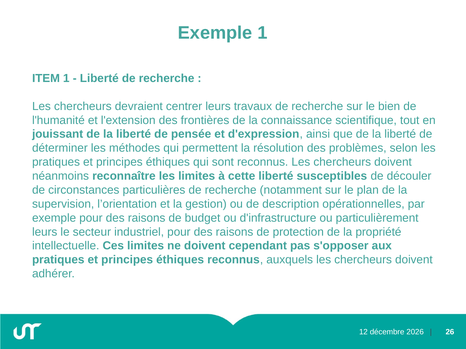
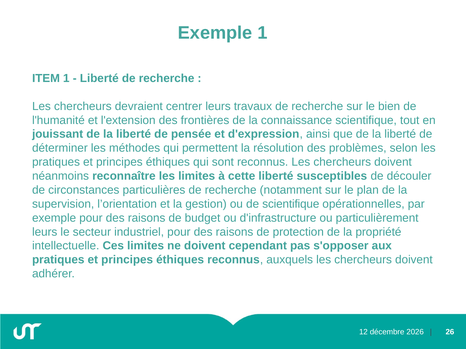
de description: description -> scientifique (291, 204)
